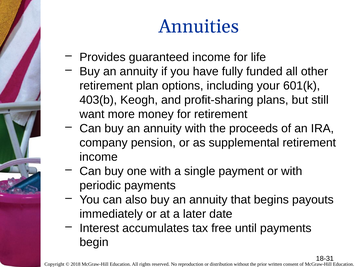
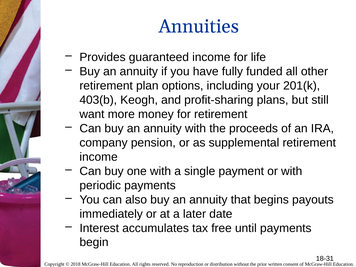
601(k: 601(k -> 201(k (302, 86)
